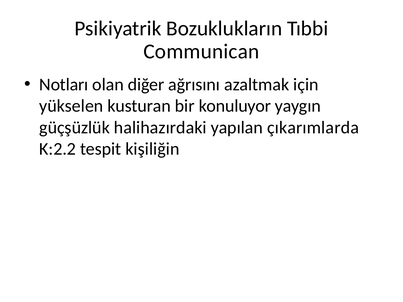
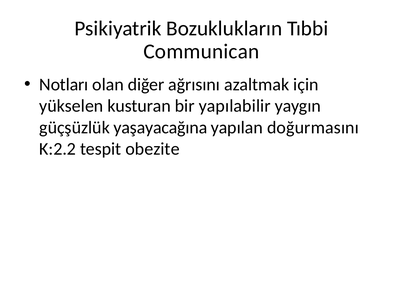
konuluyor: konuluyor -> yapılabilir (235, 106)
halihazırdaki: halihazırdaki -> yaşayacağına (160, 128)
çıkarımlarda: çıkarımlarda -> doğurmasını (313, 128)
kişiliğin: kişiliğin -> obezite (153, 149)
